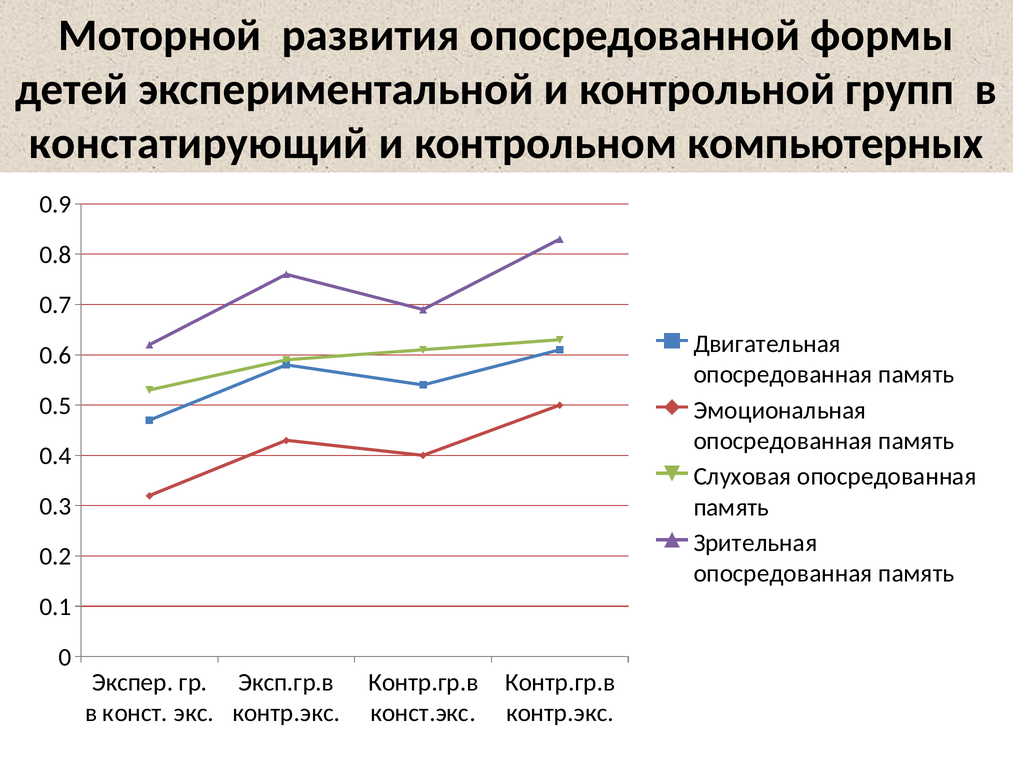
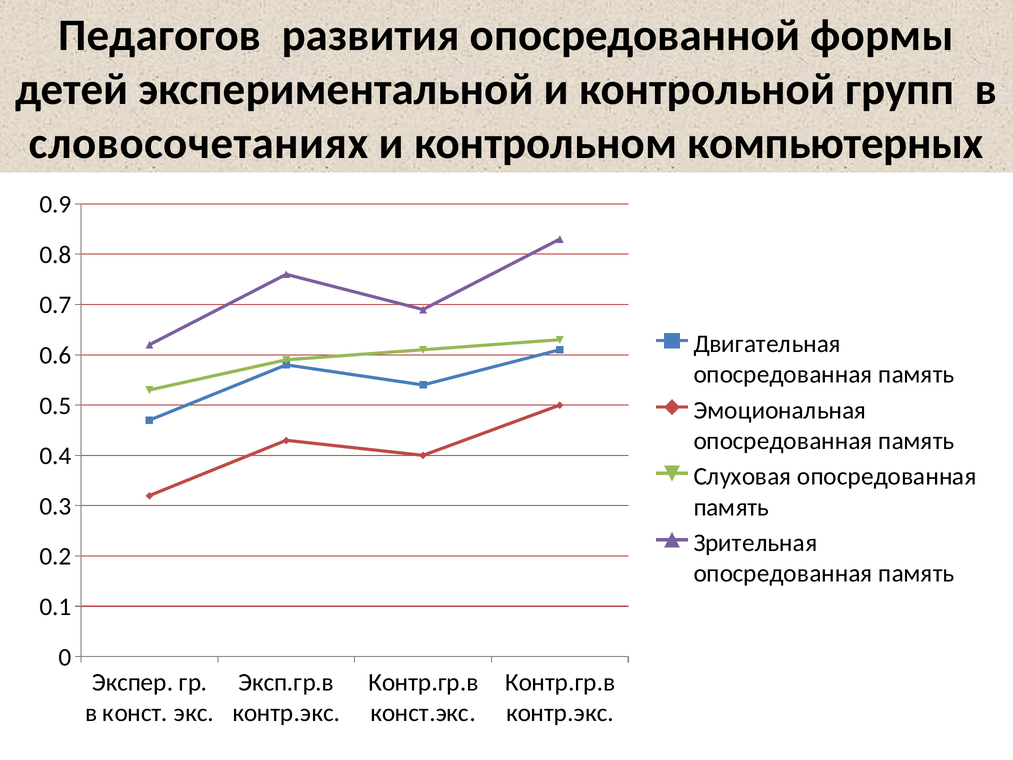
Моторной: Моторной -> Педагогов (160, 35)
констатирующий: констатирующий -> словосочетаниях (199, 143)
